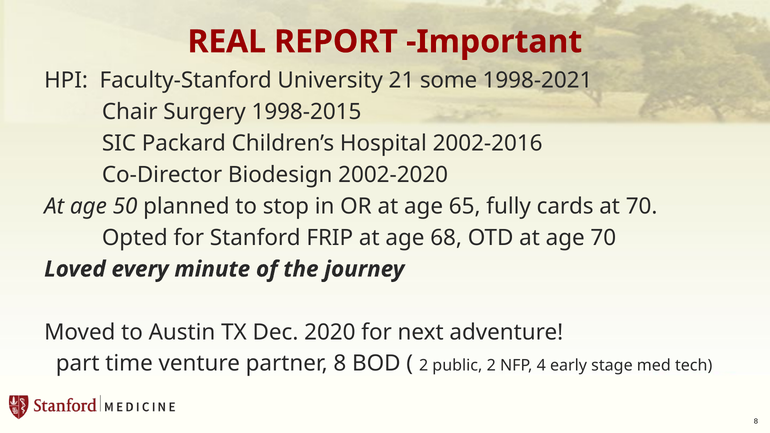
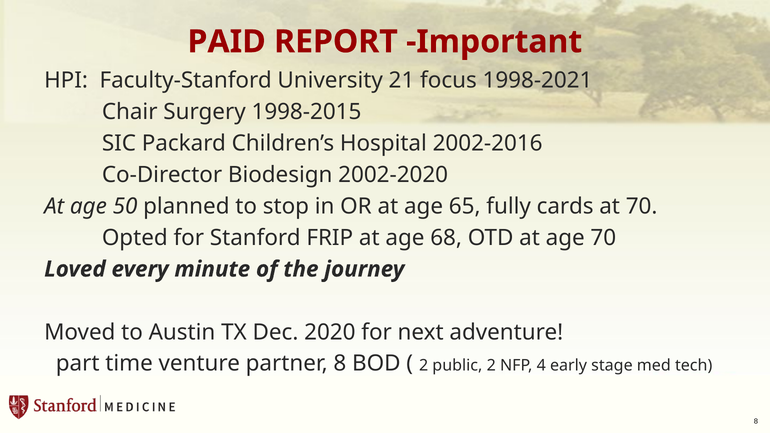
REAL: REAL -> PAID (227, 42)
some: some -> focus (448, 80)
